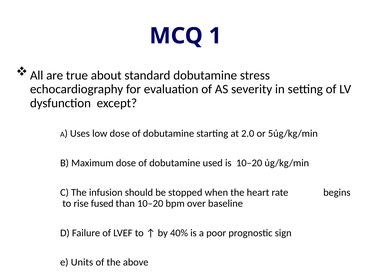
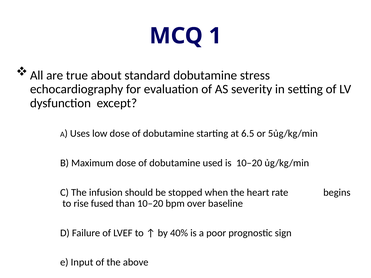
2.0: 2.0 -> 6.5 (248, 134)
Units: Units -> Input (82, 263)
